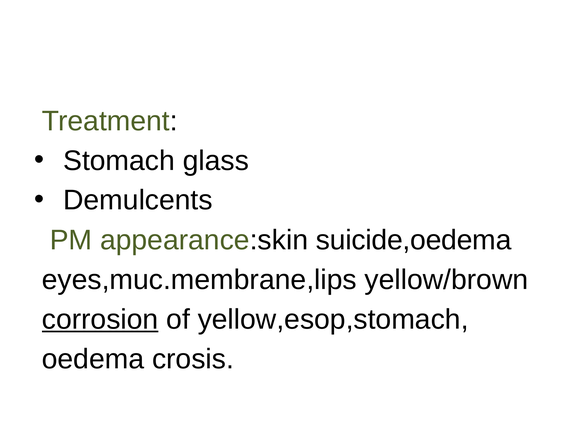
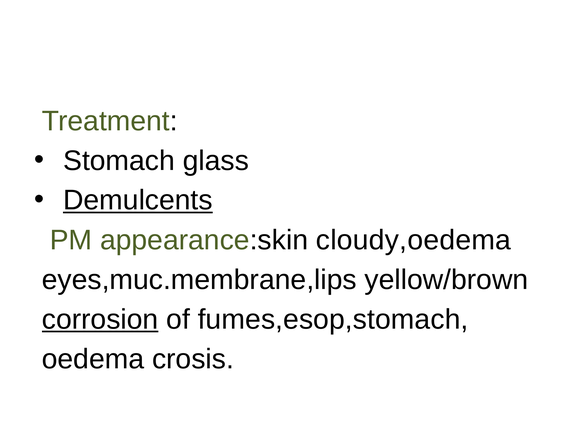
Demulcents underline: none -> present (138, 200)
suicide,oedema: suicide,oedema -> cloudy,oedema (413, 240)
yellow,esop,stomach: yellow,esop,stomach -> fumes,esop,stomach (333, 320)
